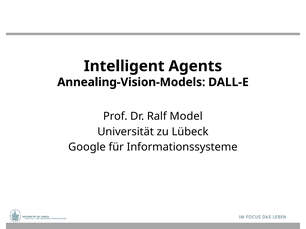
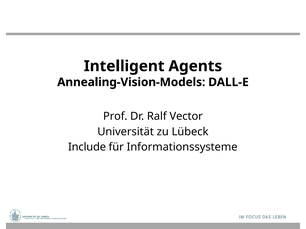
Model: Model -> Vector (186, 116)
Google: Google -> Include (87, 147)
